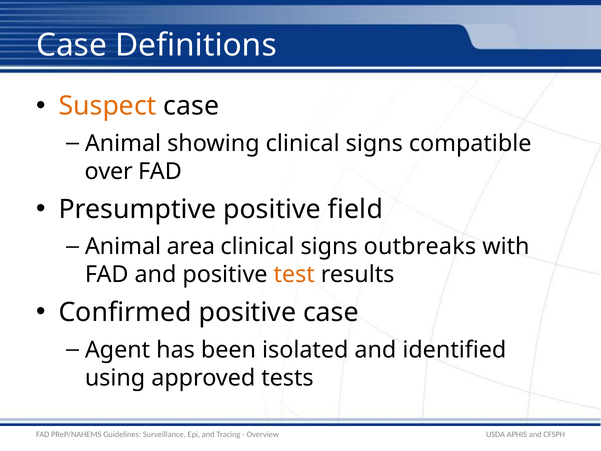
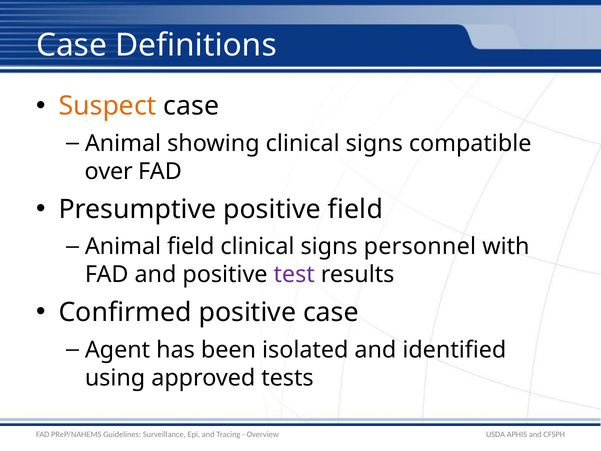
Animal area: area -> field (191, 246)
outbreaks: outbreaks -> personnel (420, 246)
test colour: orange -> purple (294, 274)
